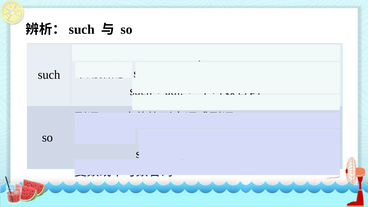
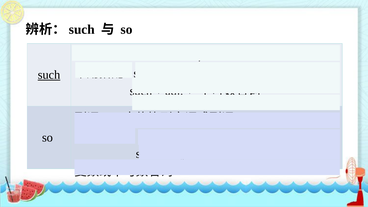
such underline: none -> present (49, 75)
